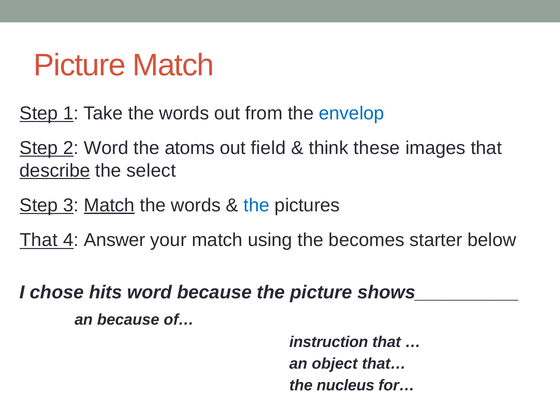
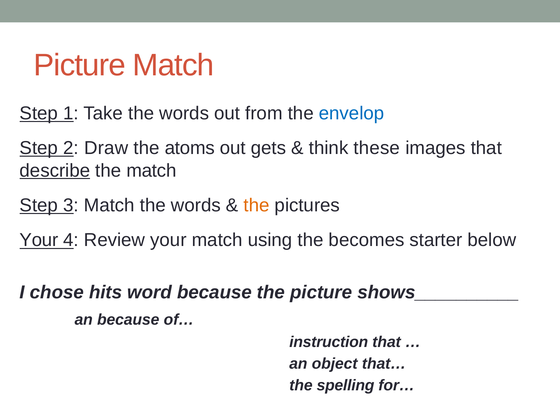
2 Word: Word -> Draw (106, 148)
field: field -> gets (268, 148)
the select: select -> match (151, 171)
Match underline: present -> none (109, 205)
the colour: blue -> orange (256, 205)
That: That -> Your (39, 240)
Answer: Answer -> Review (114, 240)
nucleus: nucleus -> spelling (346, 386)
